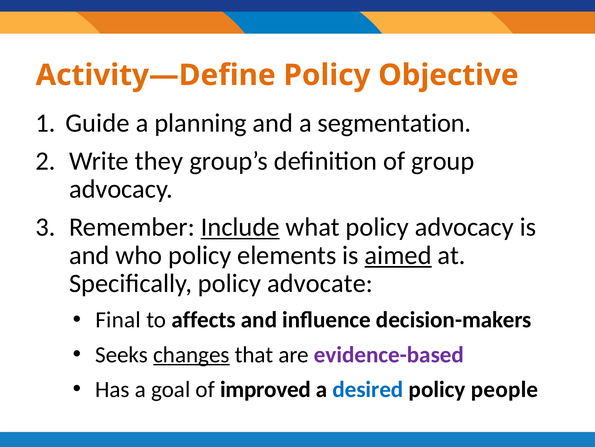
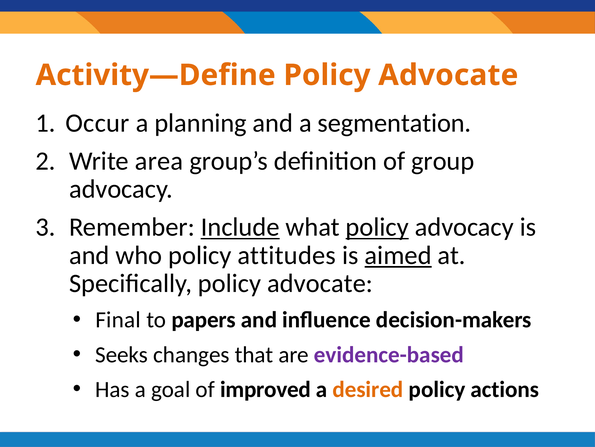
Activity—Define Policy Objective: Objective -> Advocate (448, 75)
Guide: Guide -> Occur (97, 123)
they: they -> area (159, 161)
policy underline: none -> present (377, 227)
elements: elements -> attitudes (287, 255)
affects: affects -> papers (204, 319)
changes underline: present -> none (191, 354)
desired colour: blue -> orange (368, 389)
people: people -> actions (505, 389)
